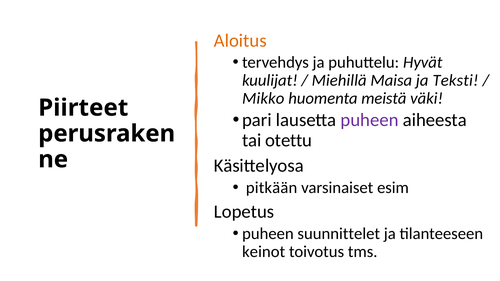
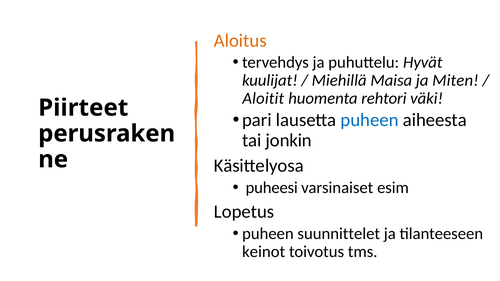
Teksti: Teksti -> Miten (455, 80)
Mikko: Mikko -> Aloitit (263, 98)
meistä: meistä -> rehtori (384, 98)
puheen colour: purple -> blue (370, 120)
otettu: otettu -> jonkin (289, 140)
pitkään: pitkään -> puheesi (272, 188)
